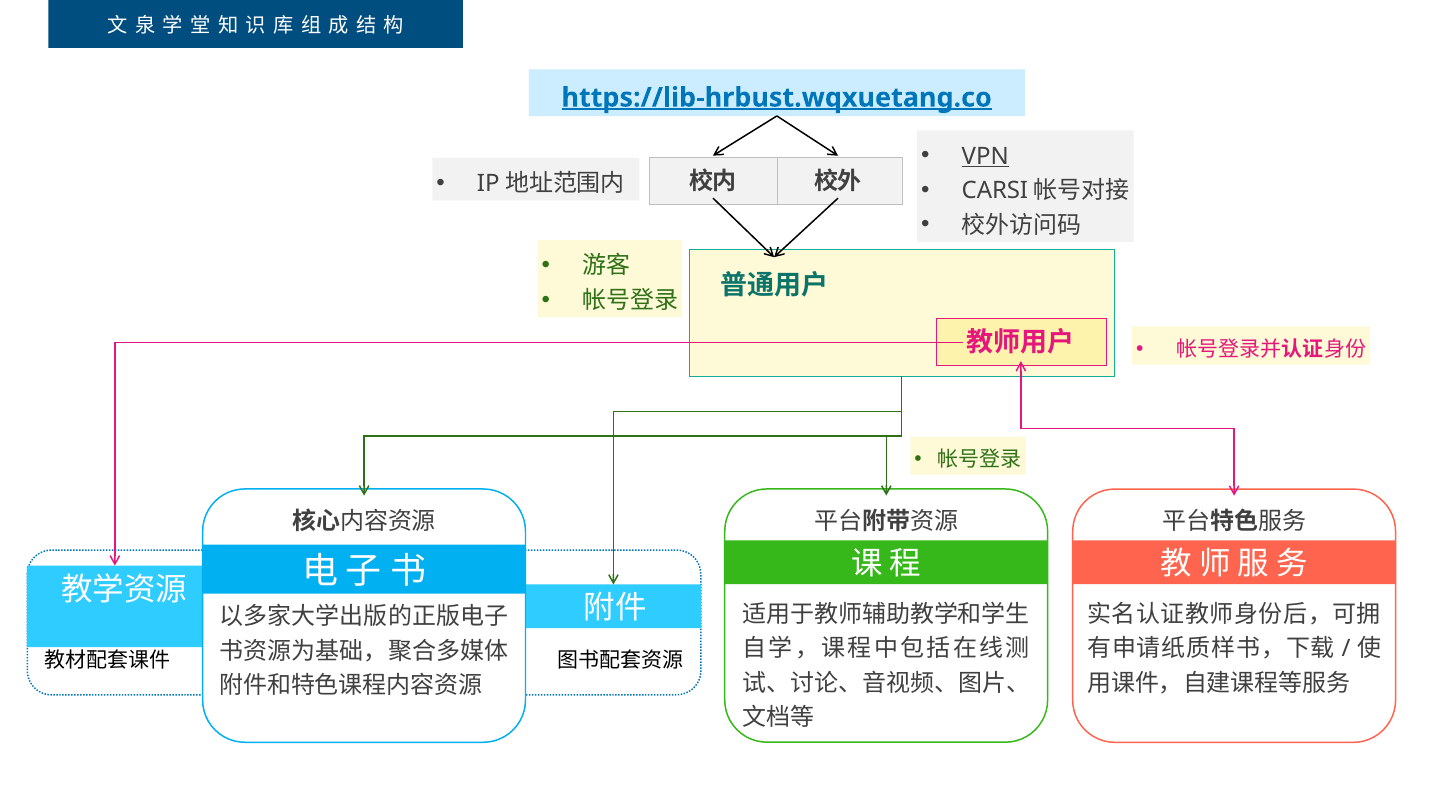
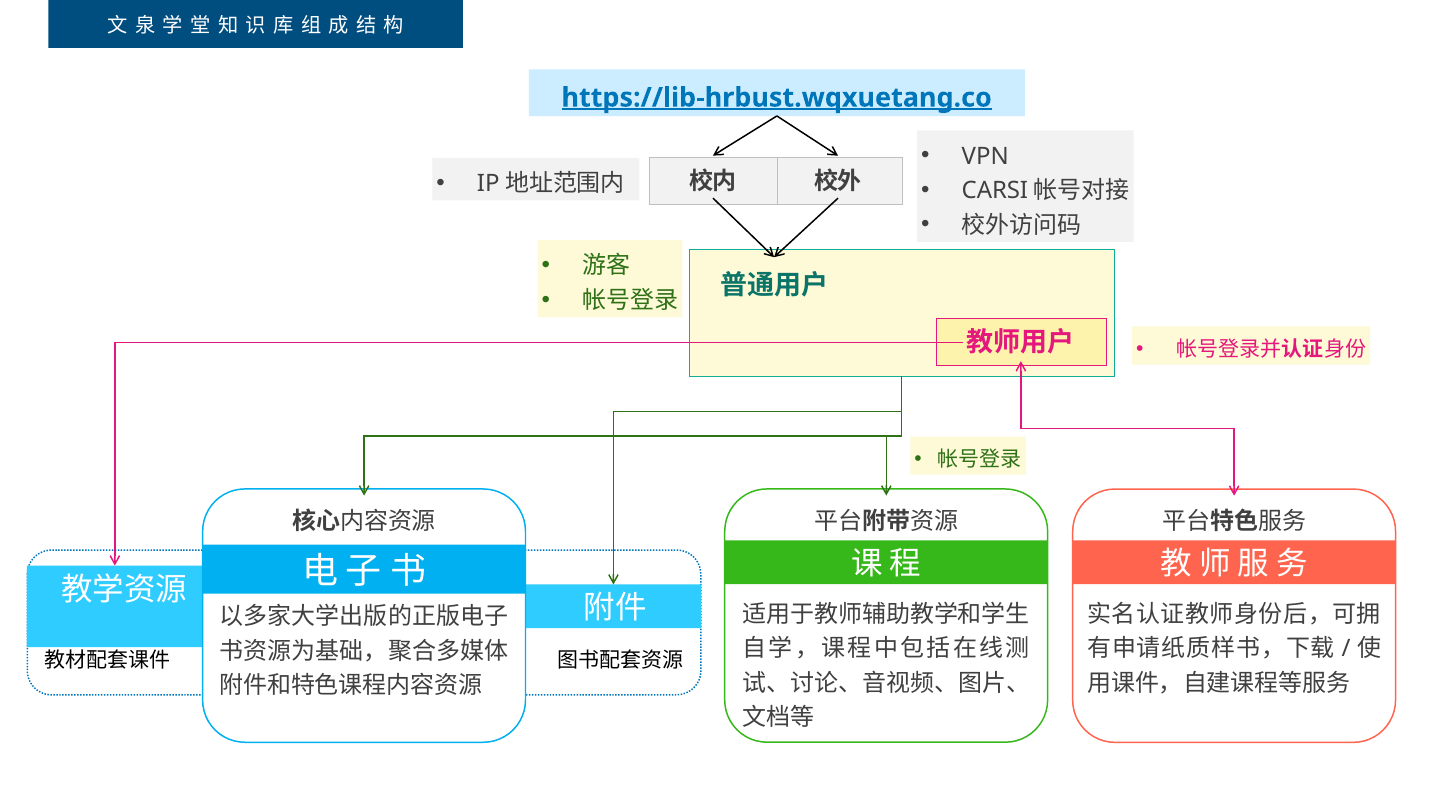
VPN underline: present -> none (985, 156)
